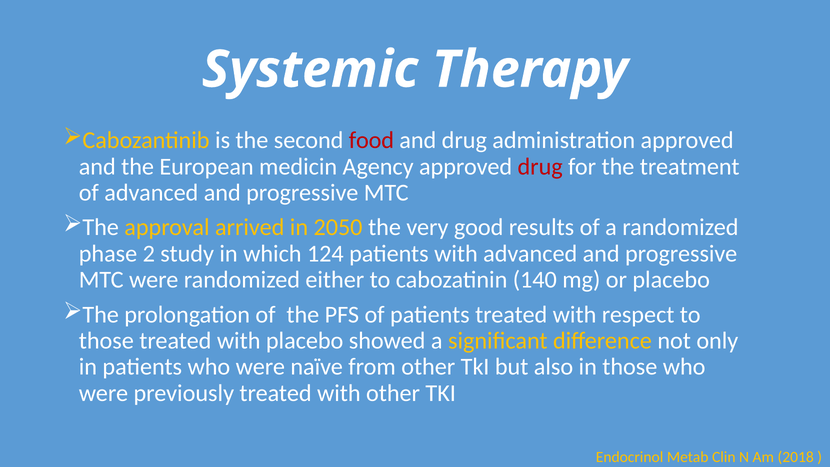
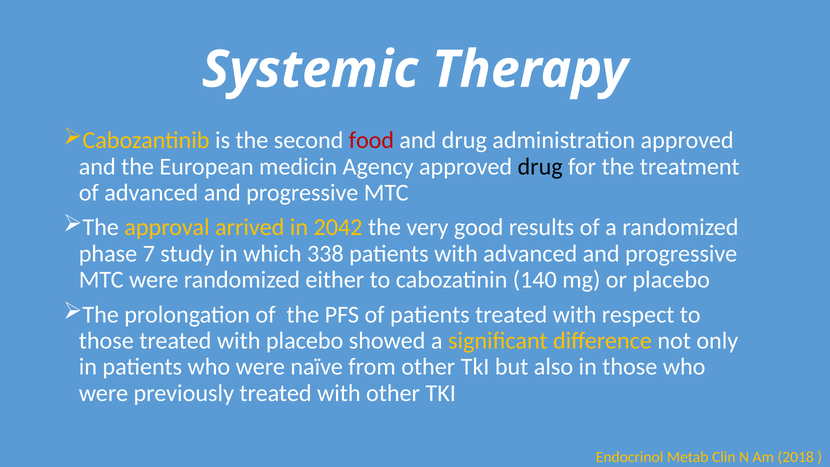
drug colour: red -> black (540, 166)
2050: 2050 -> 2042 (338, 227)
2: 2 -> 7 (149, 254)
124: 124 -> 338 (325, 254)
